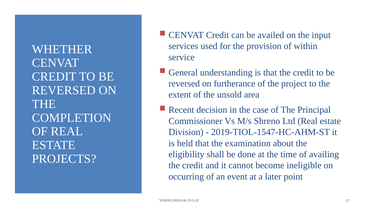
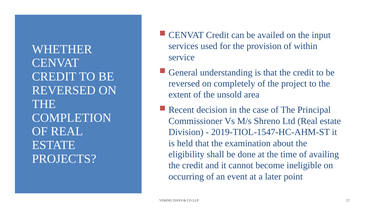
furtherance: furtherance -> completely (234, 84)
